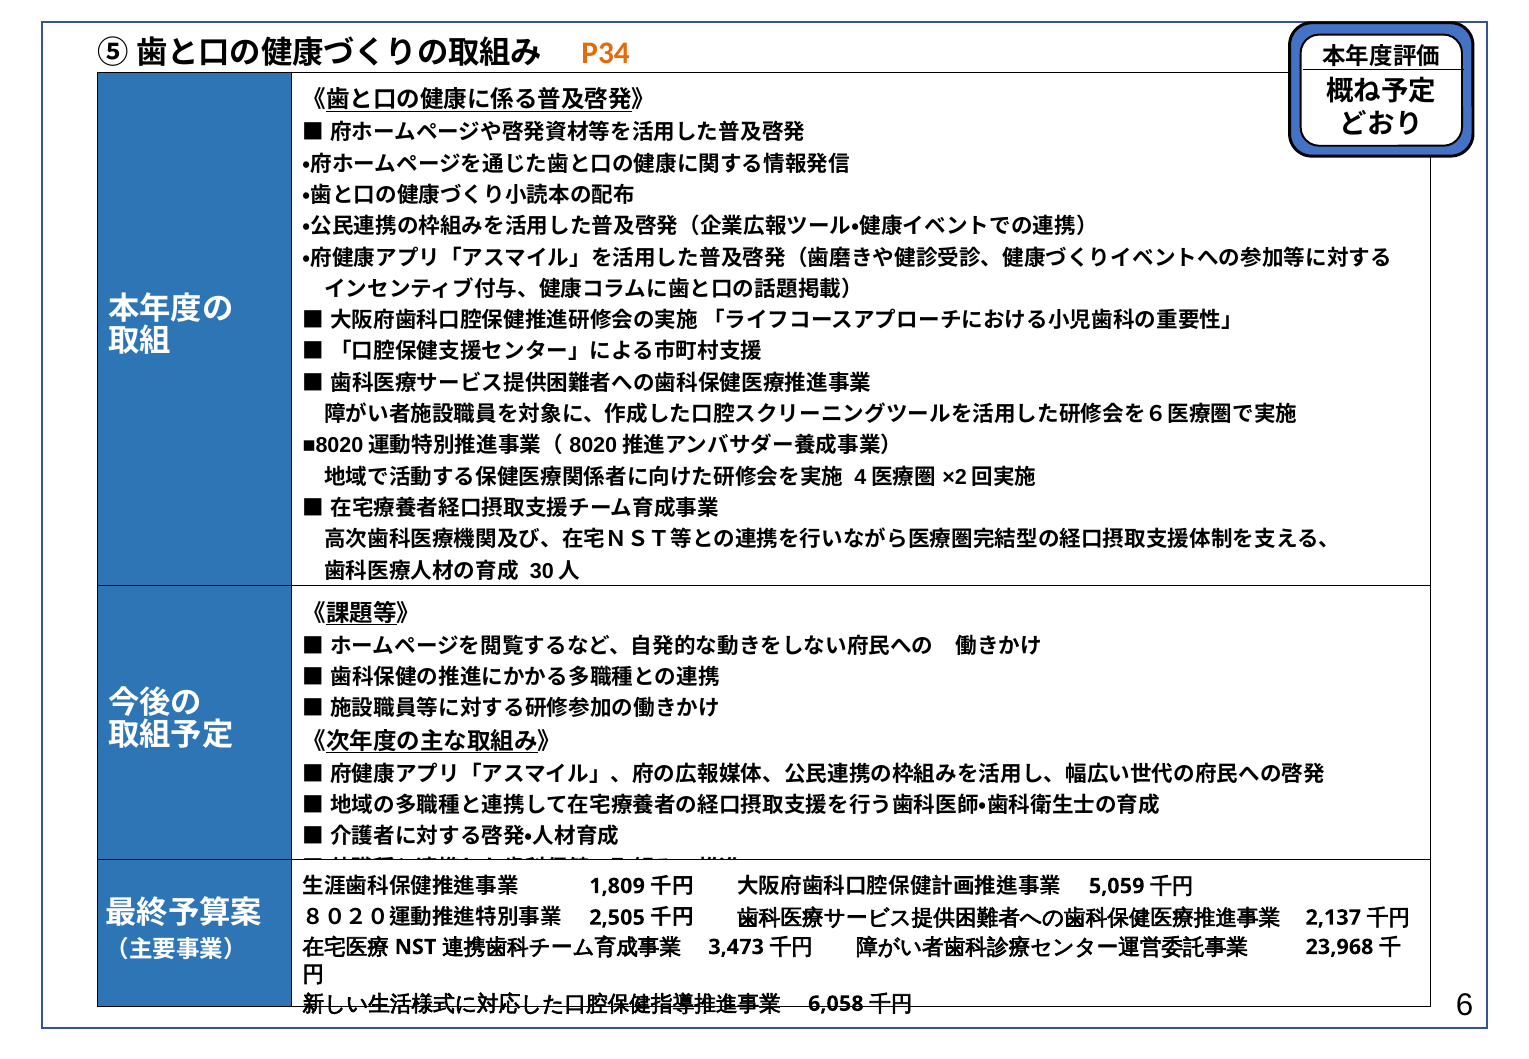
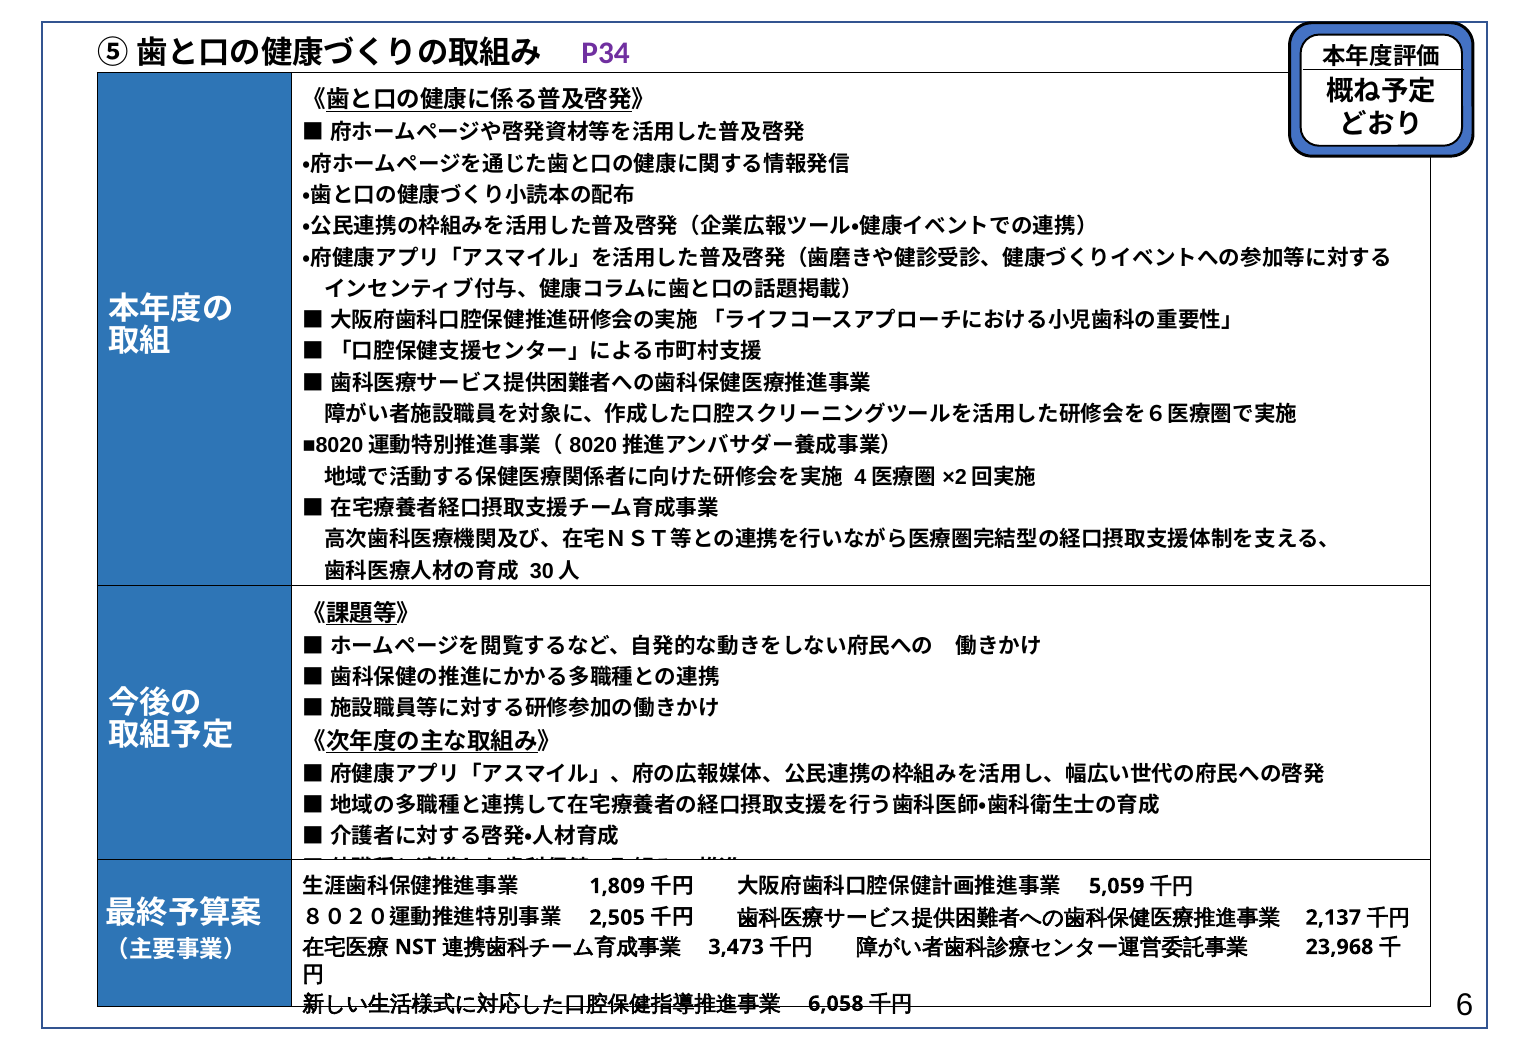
P34 colour: orange -> purple (606, 53)
